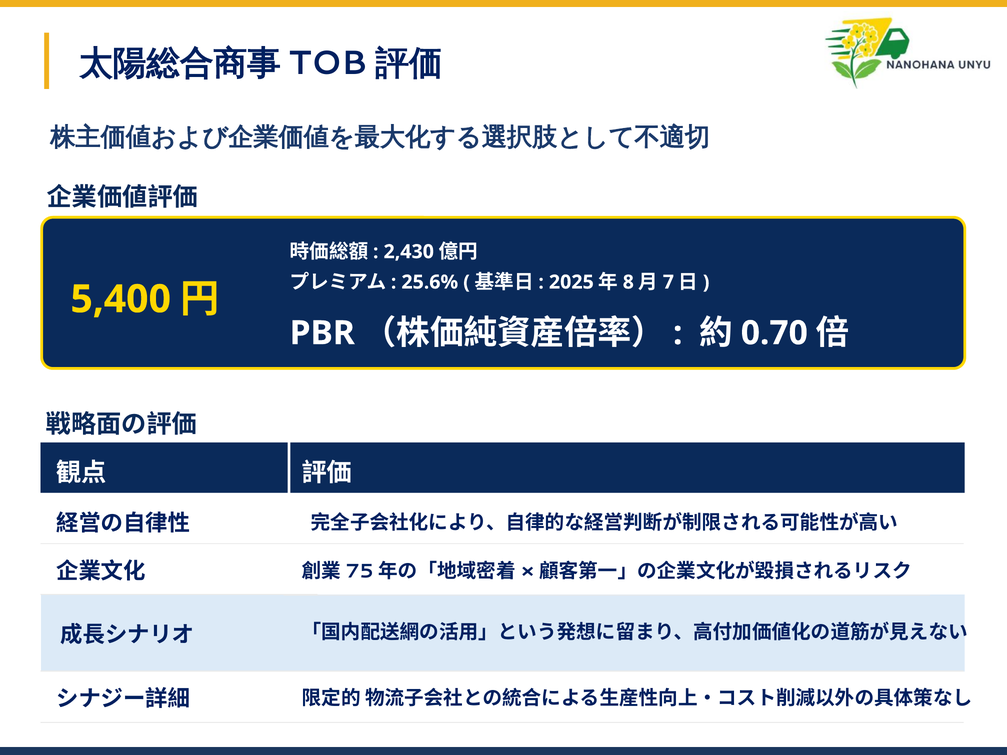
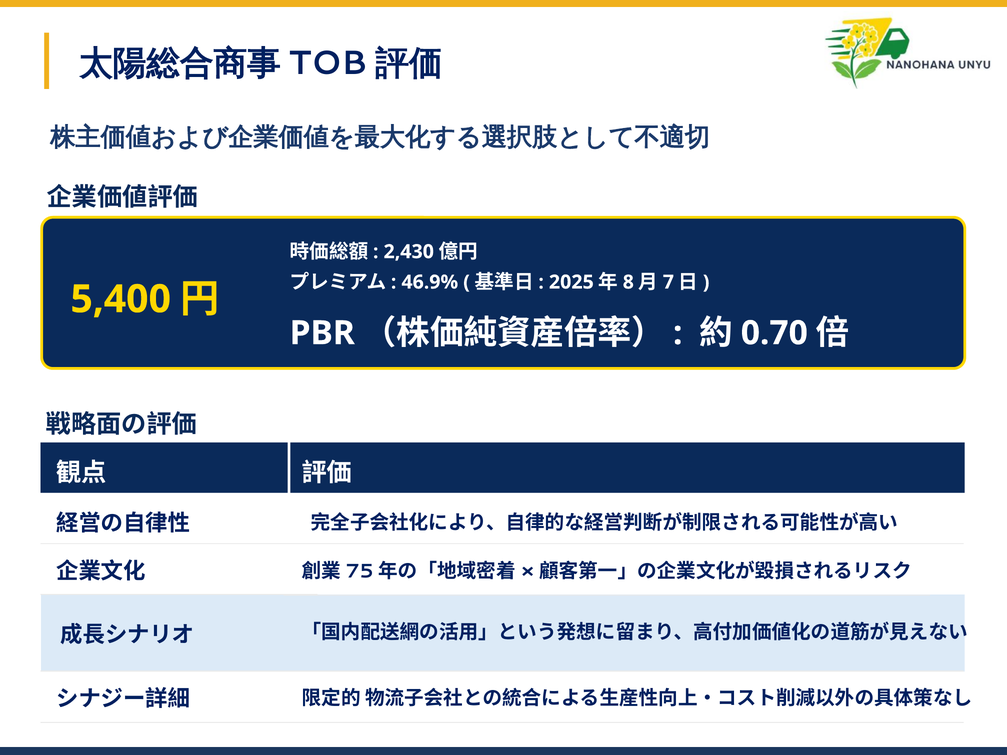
25.6%: 25.6% -> 46.9% (430, 282)
